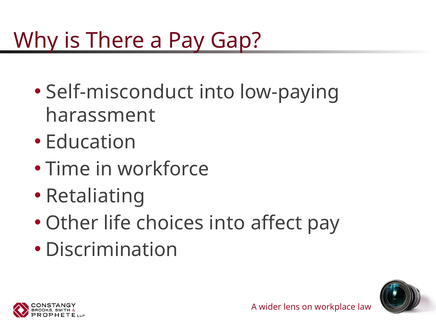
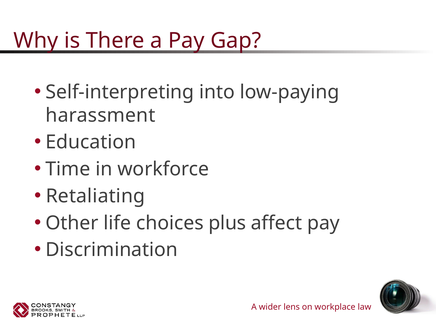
Self-misconduct: Self-misconduct -> Self-interpreting (120, 92)
choices into: into -> plus (227, 223)
